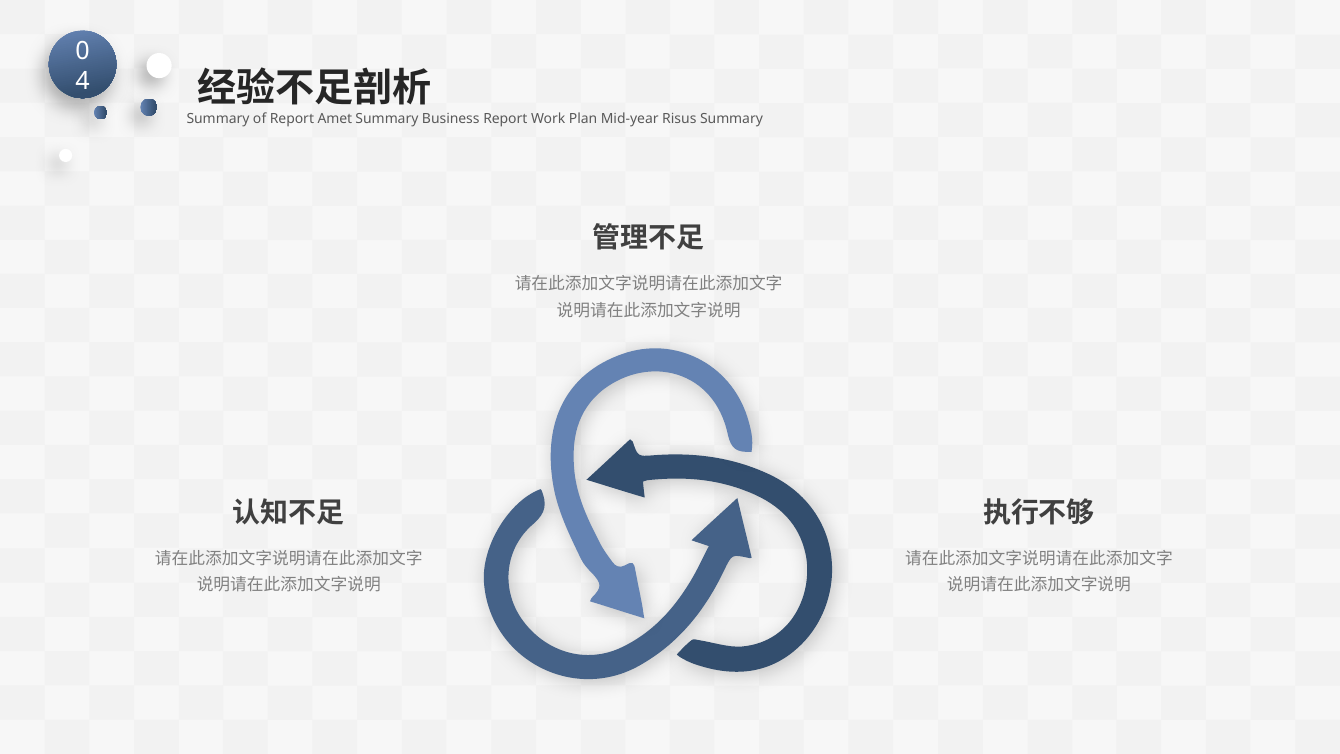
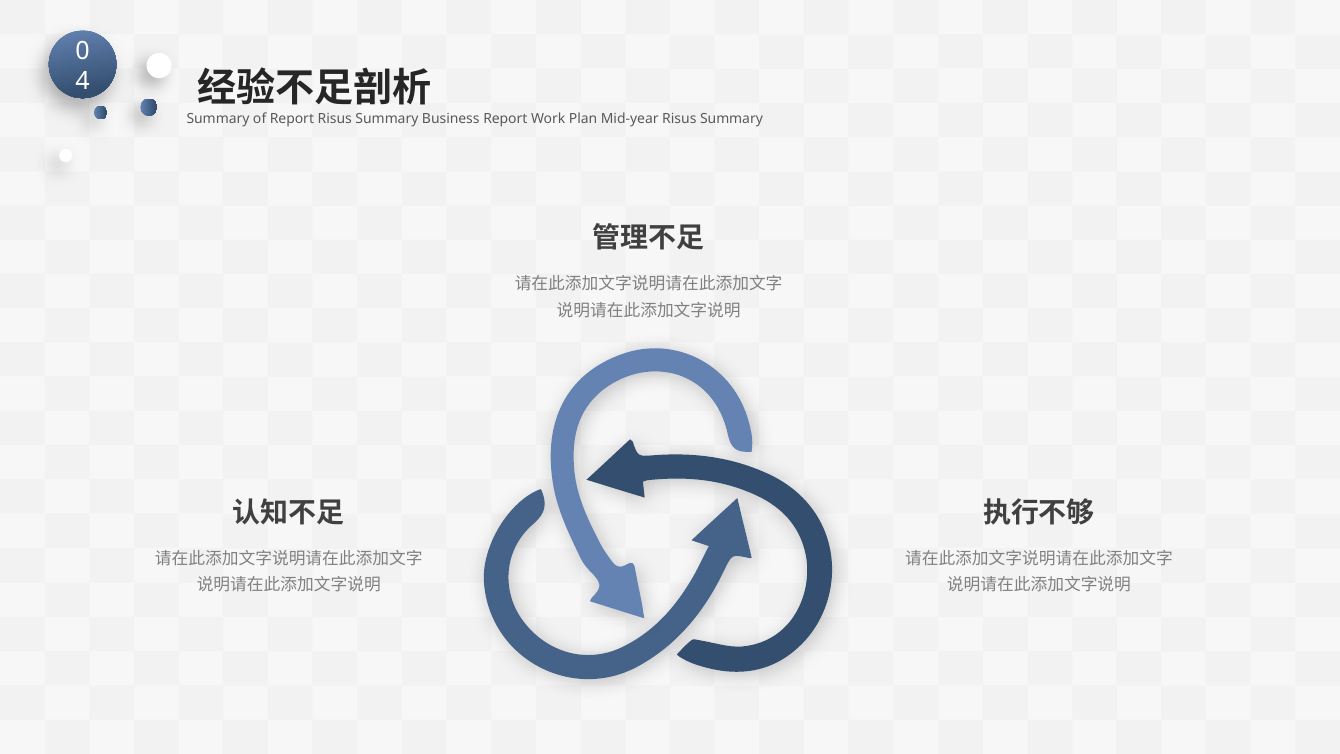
Report Amet: Amet -> Risus (335, 119)
